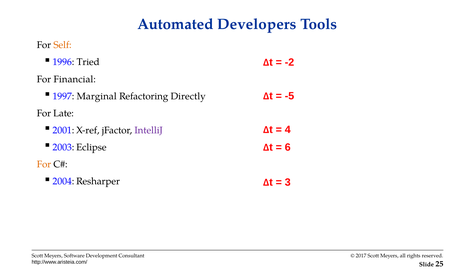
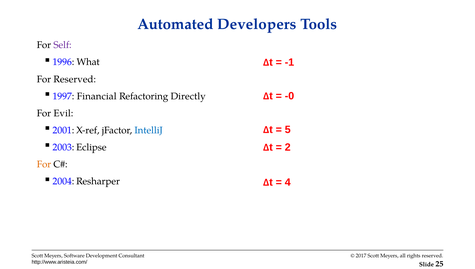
Self colour: orange -> purple (63, 45)
Tried: Tried -> What (88, 62)
-2: -2 -> -1 (289, 62)
For Financial: Financial -> Reserved (75, 79)
Marginal: Marginal -> Financial (97, 96)
-5: -5 -> -0 (289, 96)
Late: Late -> Evil (63, 113)
IntelliJ colour: purple -> blue (149, 130)
4: 4 -> 5 (288, 130)
6: 6 -> 2 (288, 147)
3: 3 -> 4 (288, 182)
